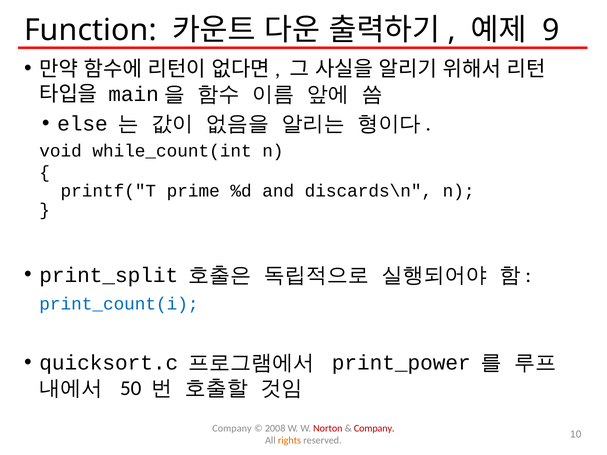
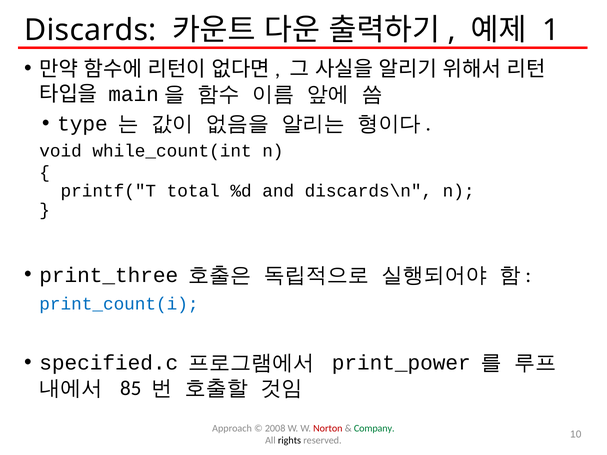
Function: Function -> Discards (90, 30)
9: 9 -> 1 (551, 30)
else: else -> type (82, 124)
prime: prime -> total (193, 191)
print_split: print_split -> print_three (109, 275)
quicksort.c: quicksort.c -> specified.c (109, 363)
50: 50 -> 85 (131, 388)
Company: Company -> Approach (232, 429)
Company colour: red -> green (374, 429)
rights colour: orange -> black (289, 441)
